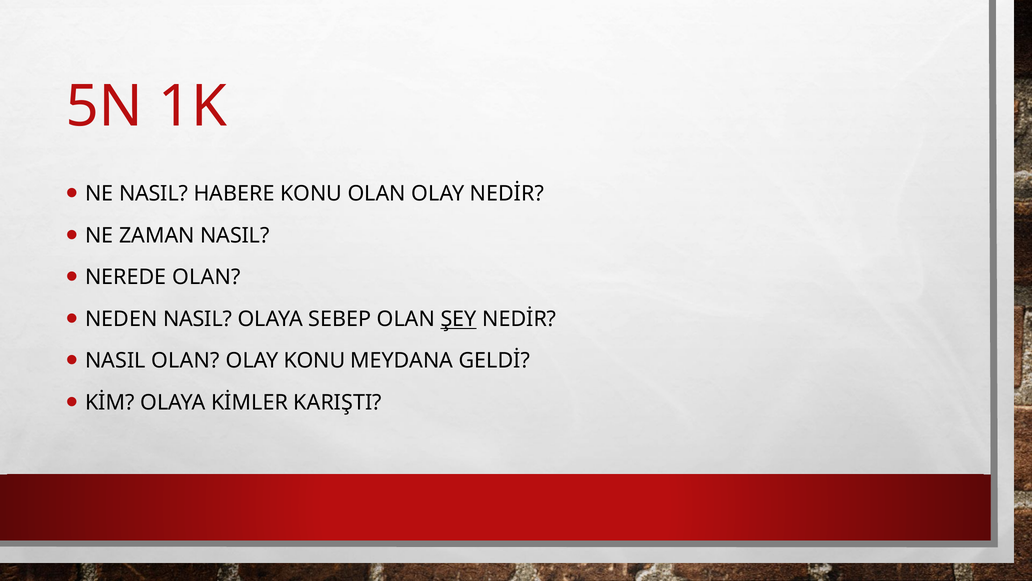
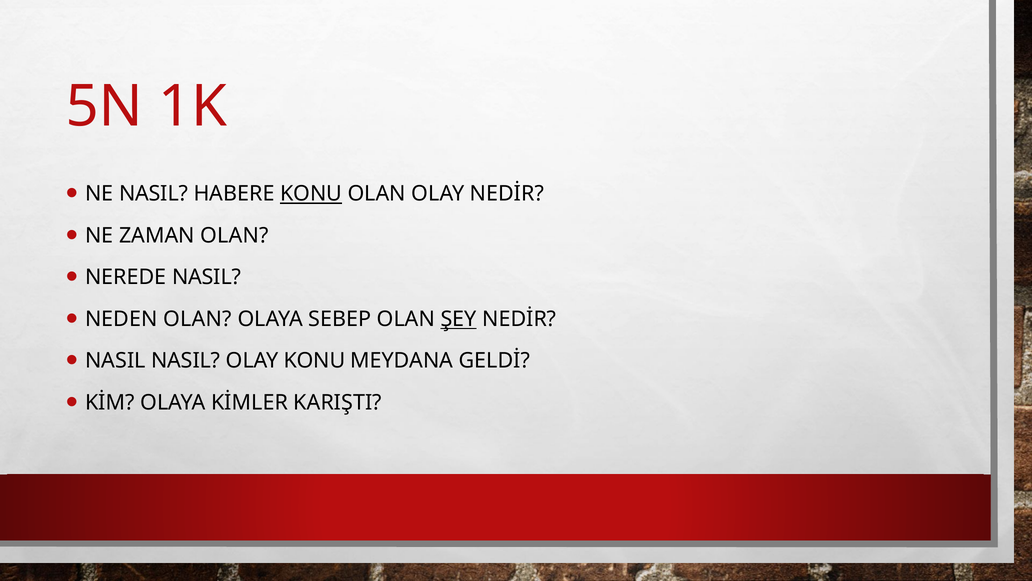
KONU underline: none -> present (311, 194)
ZAMAN NASIL: NASIL -> OLAN (235, 235)
NEREDE OLAN: OLAN -> NASIL (207, 277)
NEDEN NASIL: NASIL -> OLAN (197, 319)
NASIL OLAN: OLAN -> NASIL (186, 361)
